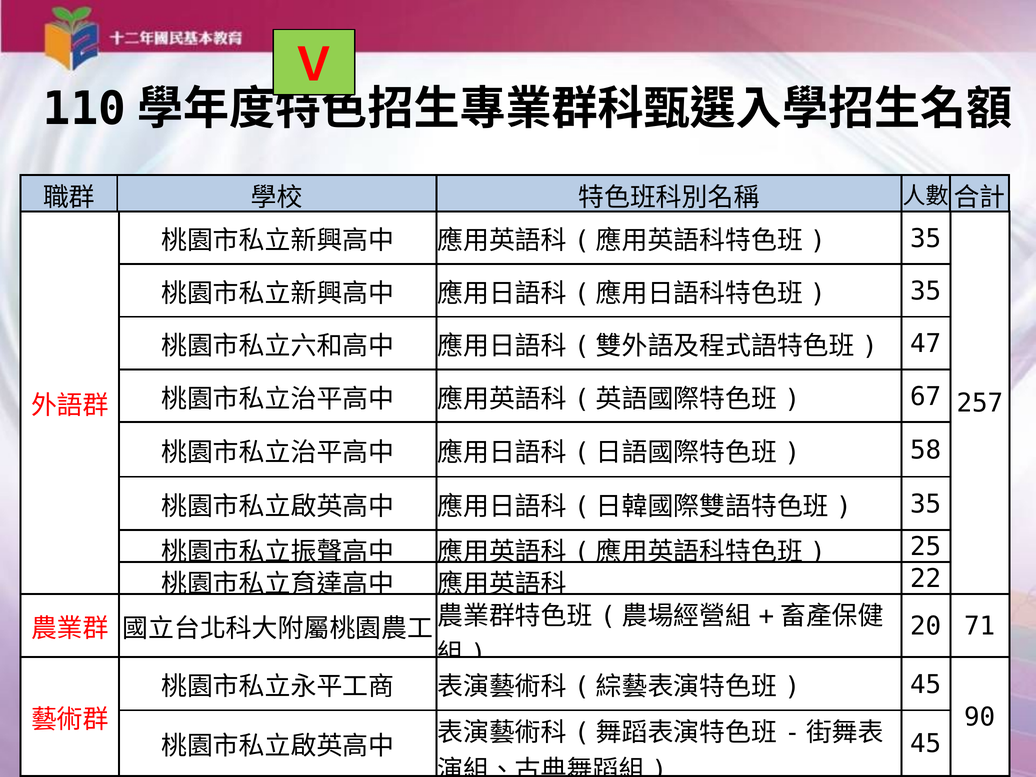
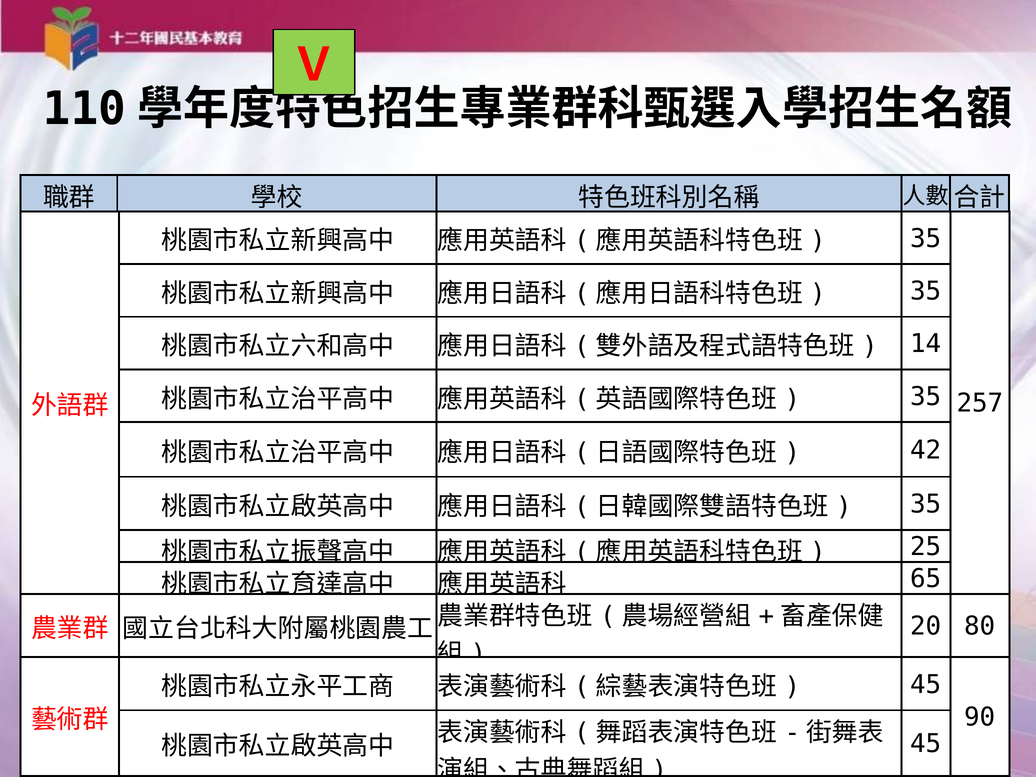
47: 47 -> 14 (926, 344)
67: 67 -> 35 (926, 397)
58: 58 -> 42 (926, 450)
22: 22 -> 65 (926, 579)
71: 71 -> 80 (980, 626)
